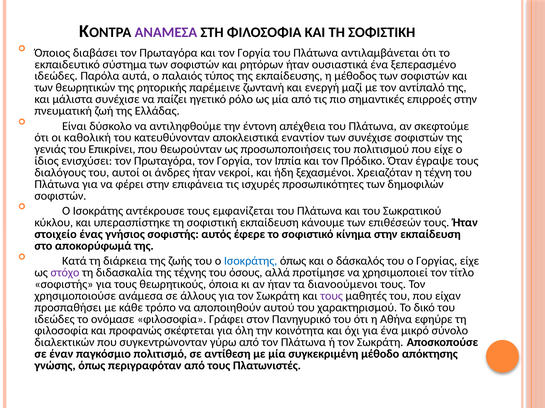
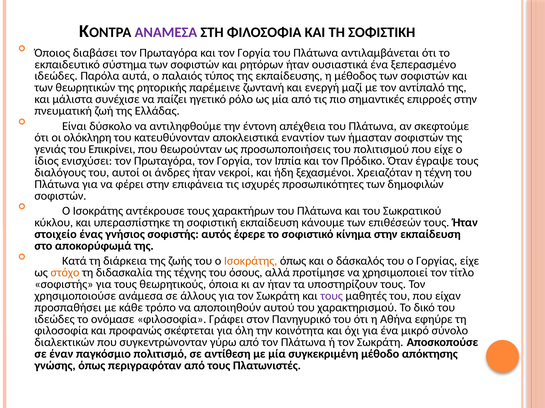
καθολική: καθολική -> ολόκληρη (88, 138)
των συνέχισε: συνέχισε -> ήμασταν (370, 138)
εμφανίζεται: εμφανίζεται -> χαρακτήρων (243, 211)
Ισοκράτης colour: blue -> orange (251, 261)
στόχο colour: purple -> orange (65, 273)
διανοούμενοι: διανοούμενοι -> υποστηρίζουν (343, 285)
